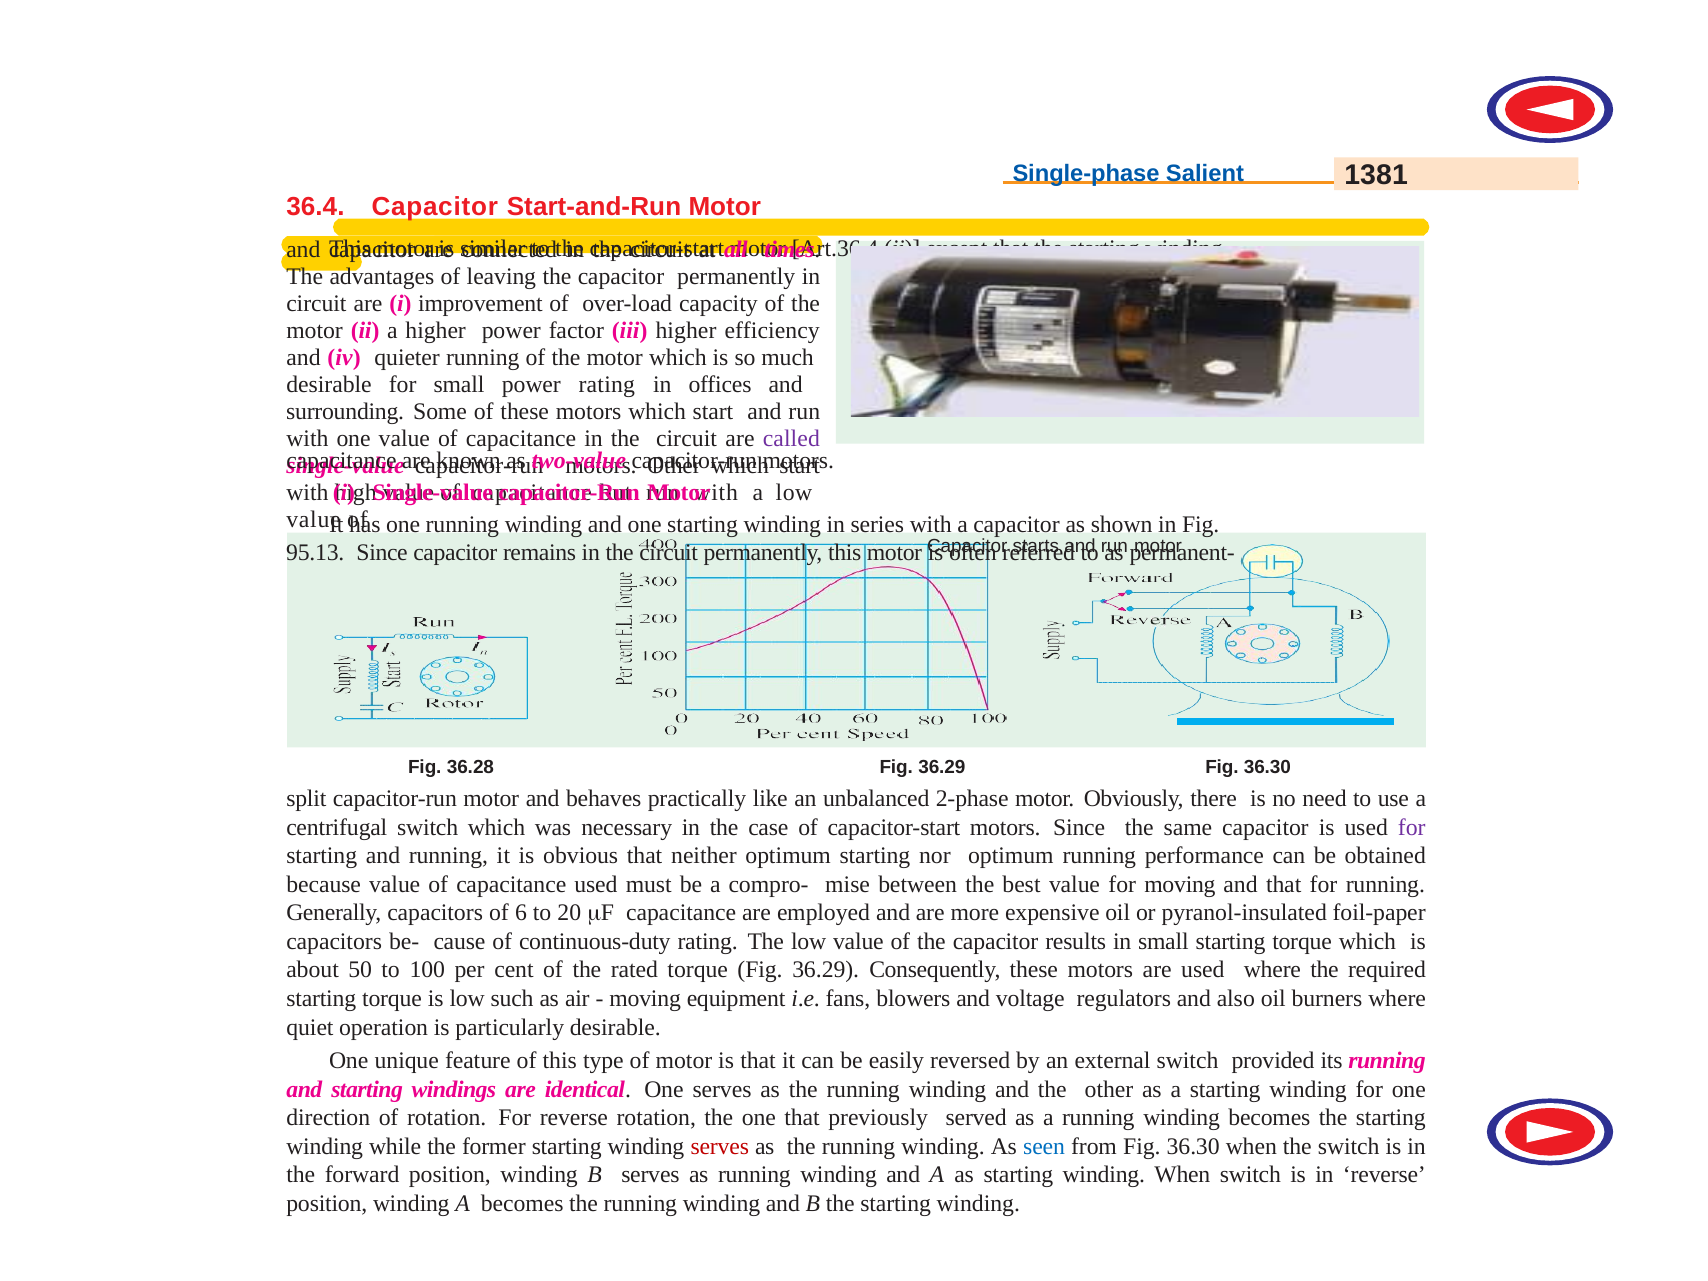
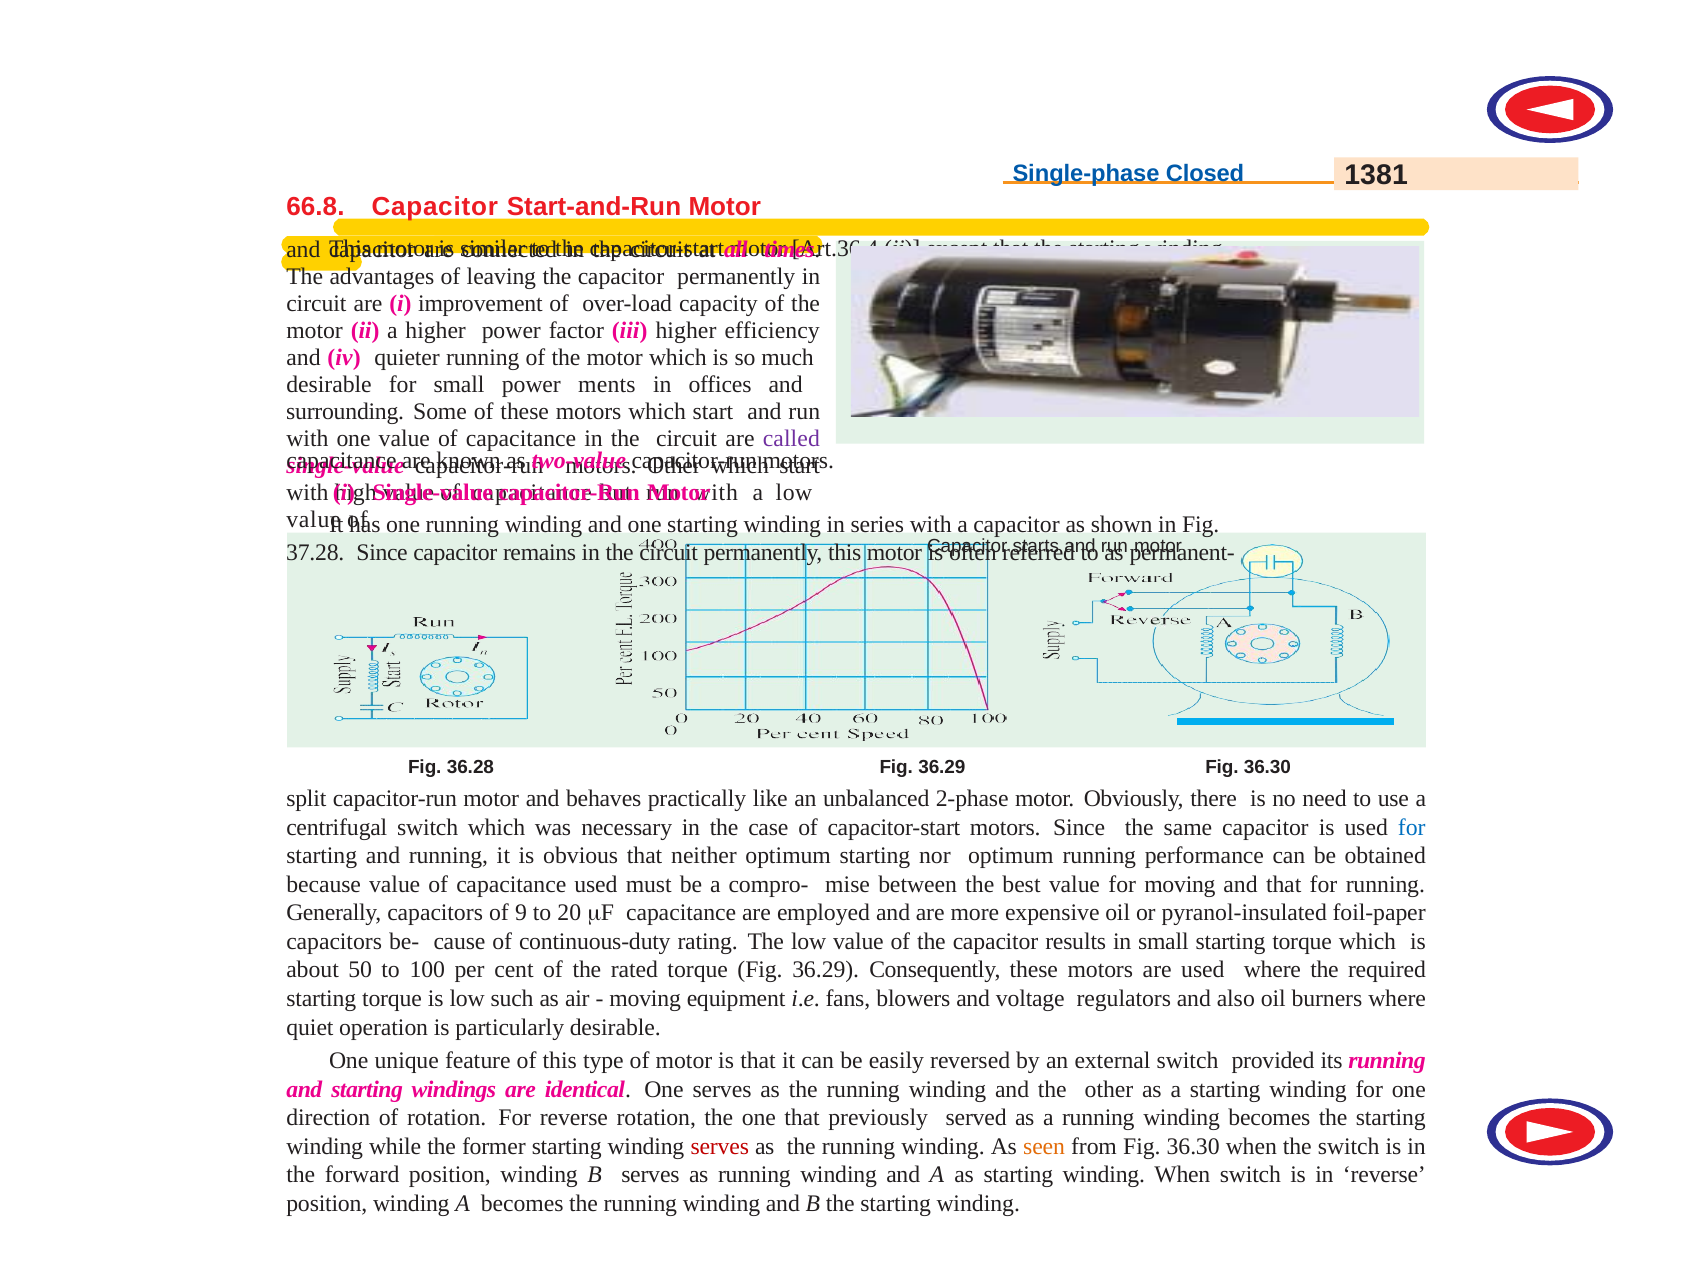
Salient: Salient -> Closed (1205, 174)
36.4: 36.4 -> 66.8 (315, 207)
power rating: rating -> ments (607, 385)
95.13: 95.13 -> 37.28 (315, 553)
for colour: purple -> blue (1412, 828)
6: 6 -> 9 (521, 913)
seen colour: blue -> orange (1044, 1146)
